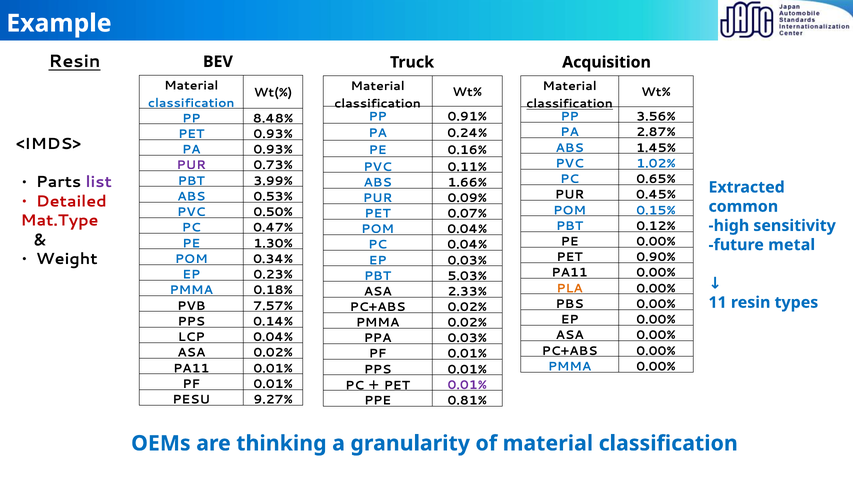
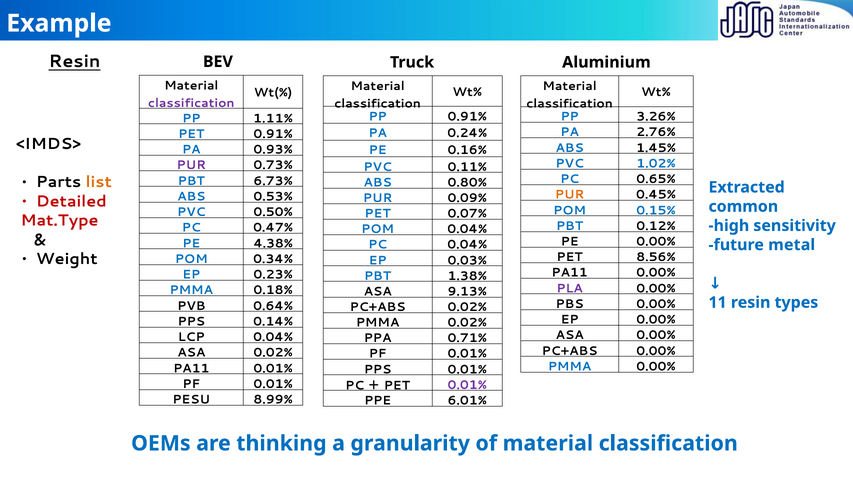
Acquisition: Acquisition -> Aluminium (606, 62)
classification colour: blue -> purple (191, 103)
classification underline: present -> none (570, 104)
3.56%: 3.56% -> 3.26% (656, 117)
8.48%: 8.48% -> 1.11% (273, 118)
2.87%: 2.87% -> 2.76% (656, 132)
PET 0.93%: 0.93% -> 0.91% (273, 134)
list colour: purple -> orange (99, 182)
3.99%: 3.99% -> 6.73% (273, 181)
1.66%: 1.66% -> 0.80% (467, 182)
PUR colour: black -> orange (570, 195)
1.30%: 1.30% -> 4.38% (273, 243)
0.90%: 0.90% -> 8.56% (656, 257)
5.03%: 5.03% -> 1.38% (467, 276)
PLA colour: orange -> purple (570, 288)
2.33%: 2.33% -> 9.13% (467, 291)
7.57%: 7.57% -> 0.64% (273, 306)
PPA 0.03%: 0.03% -> 0.71% (467, 338)
9.27%: 9.27% -> 8.99% (273, 399)
0.81%: 0.81% -> 6.01% (467, 400)
